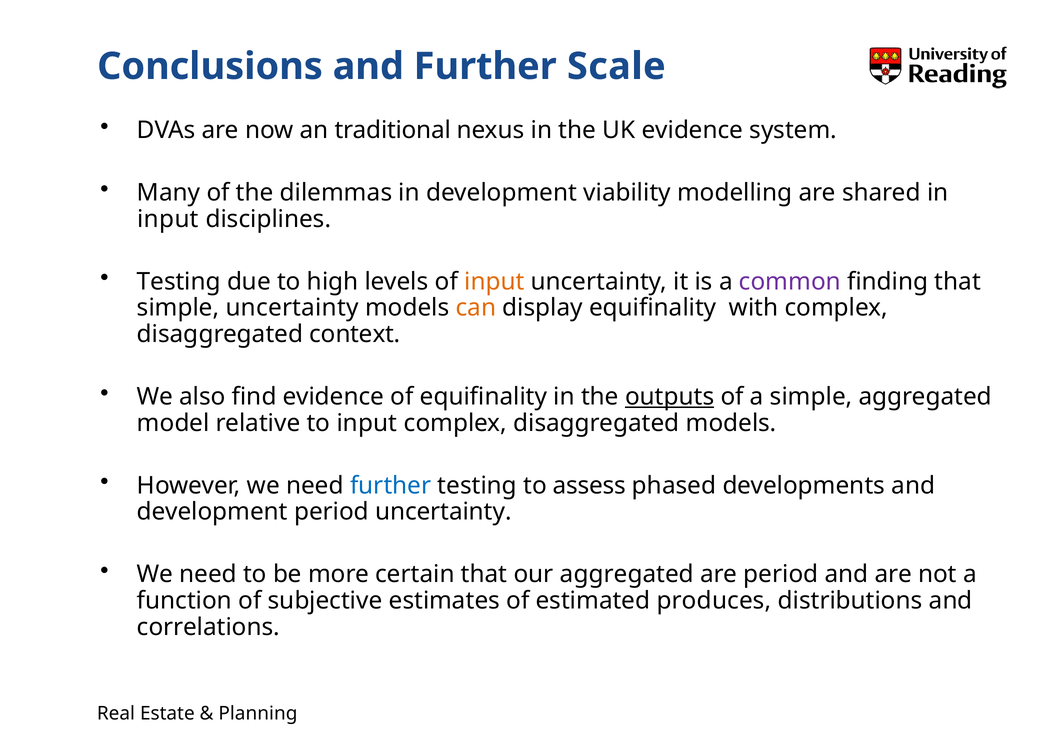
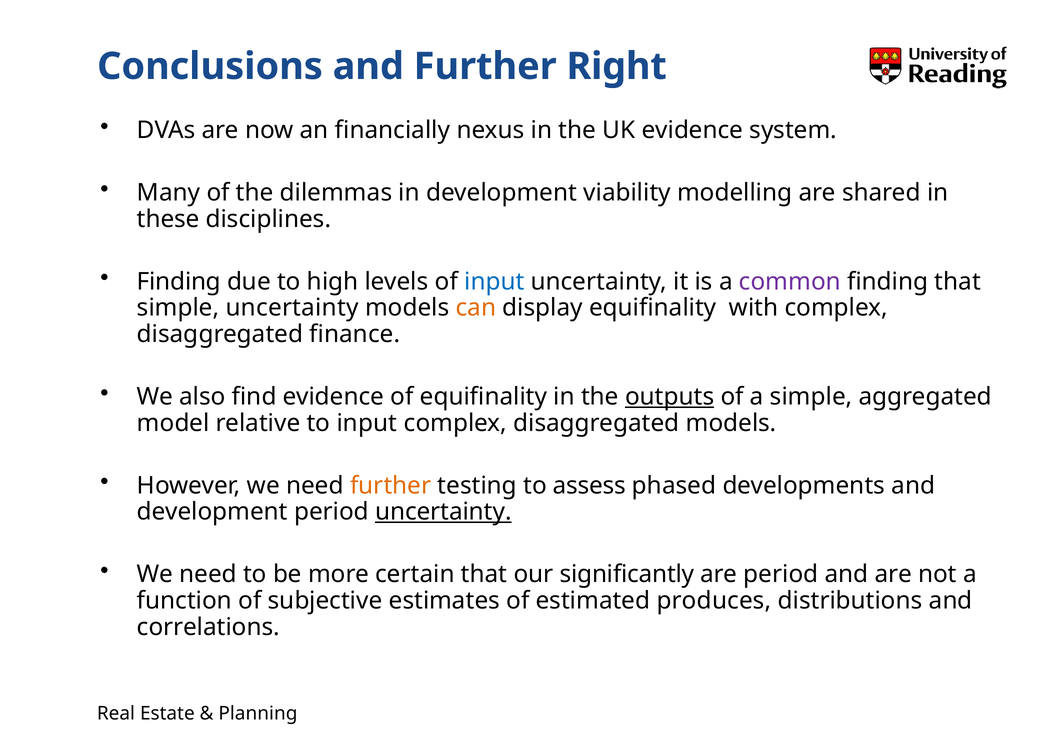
Scale: Scale -> Right (617, 66)
traditional: traditional -> financially (393, 130)
input: input -> these (168, 219)
Testing: Testing -> Finding (179, 281)
input colour: orange -> blue (494, 281)
context: context -> finance (355, 334)
further colour: blue -> orange (391, 485)
uncertainty underline: none -> present (443, 512)
our aggregated: aggregated -> significantly (627, 574)
